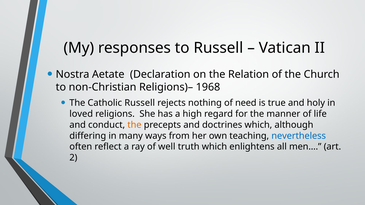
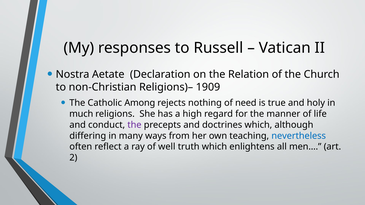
1968: 1968 -> 1909 (208, 87)
Catholic Russell: Russell -> Among (140, 103)
loved: loved -> much (81, 114)
the colour: orange -> purple (134, 125)
